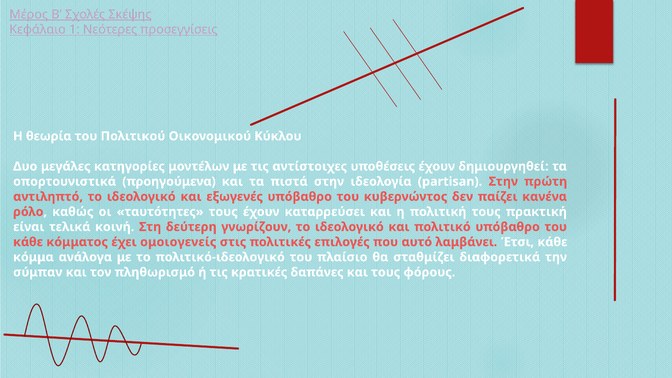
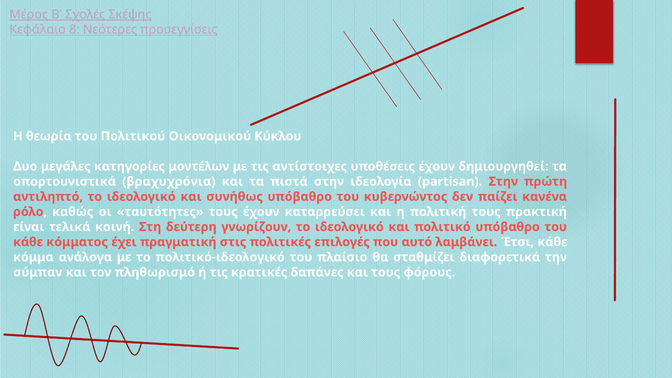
1: 1 -> 8 (74, 29)
προηγούμενα: προηγούμενα -> βραχυχρόνια (169, 182)
εξωγενές: εξωγενές -> συνήθως (235, 197)
ομοιογενείς: ομοιογενείς -> πραγματική (178, 242)
